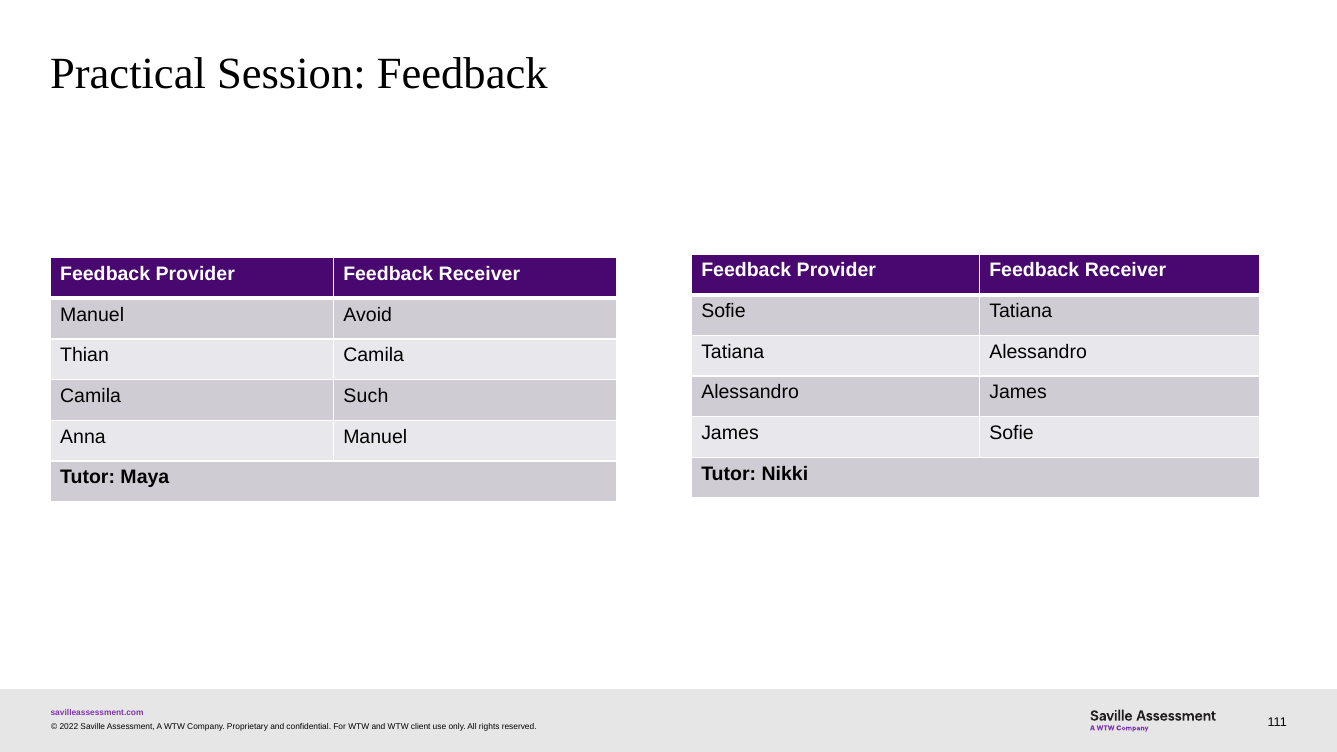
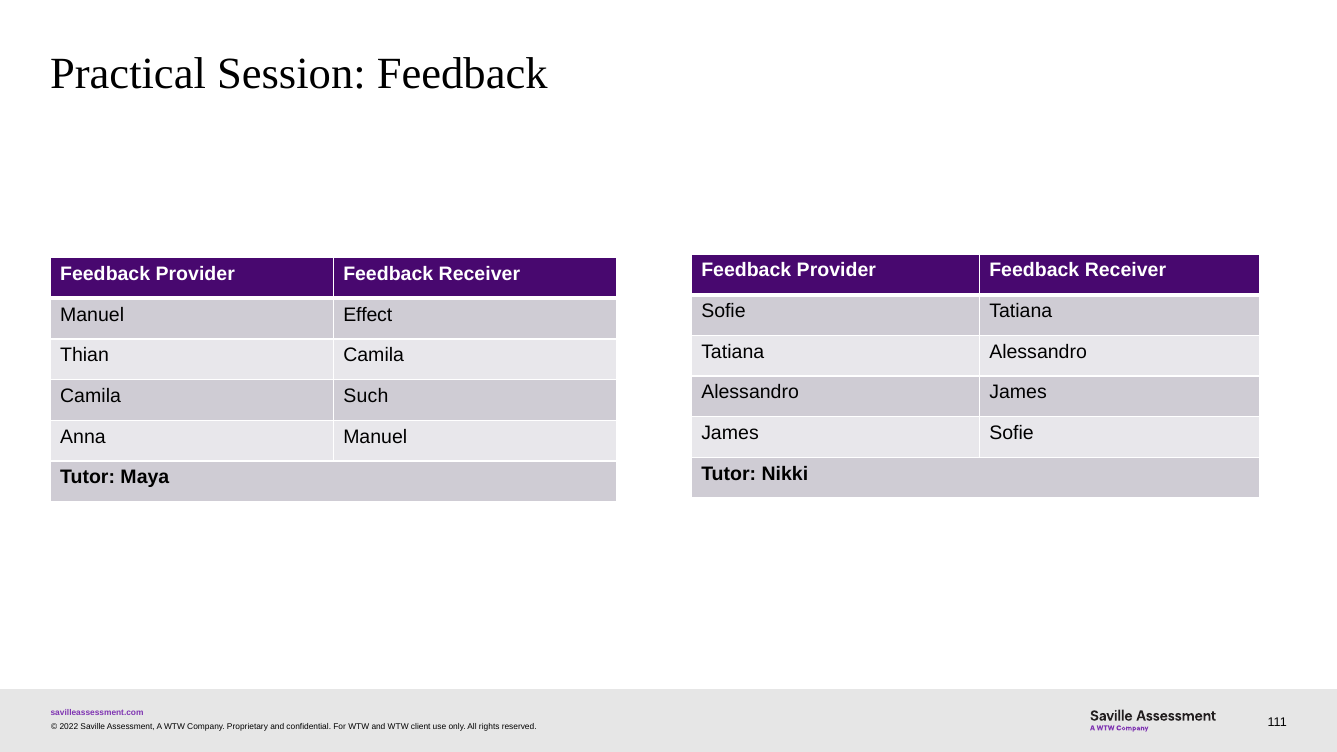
Avoid: Avoid -> Effect (368, 315)
